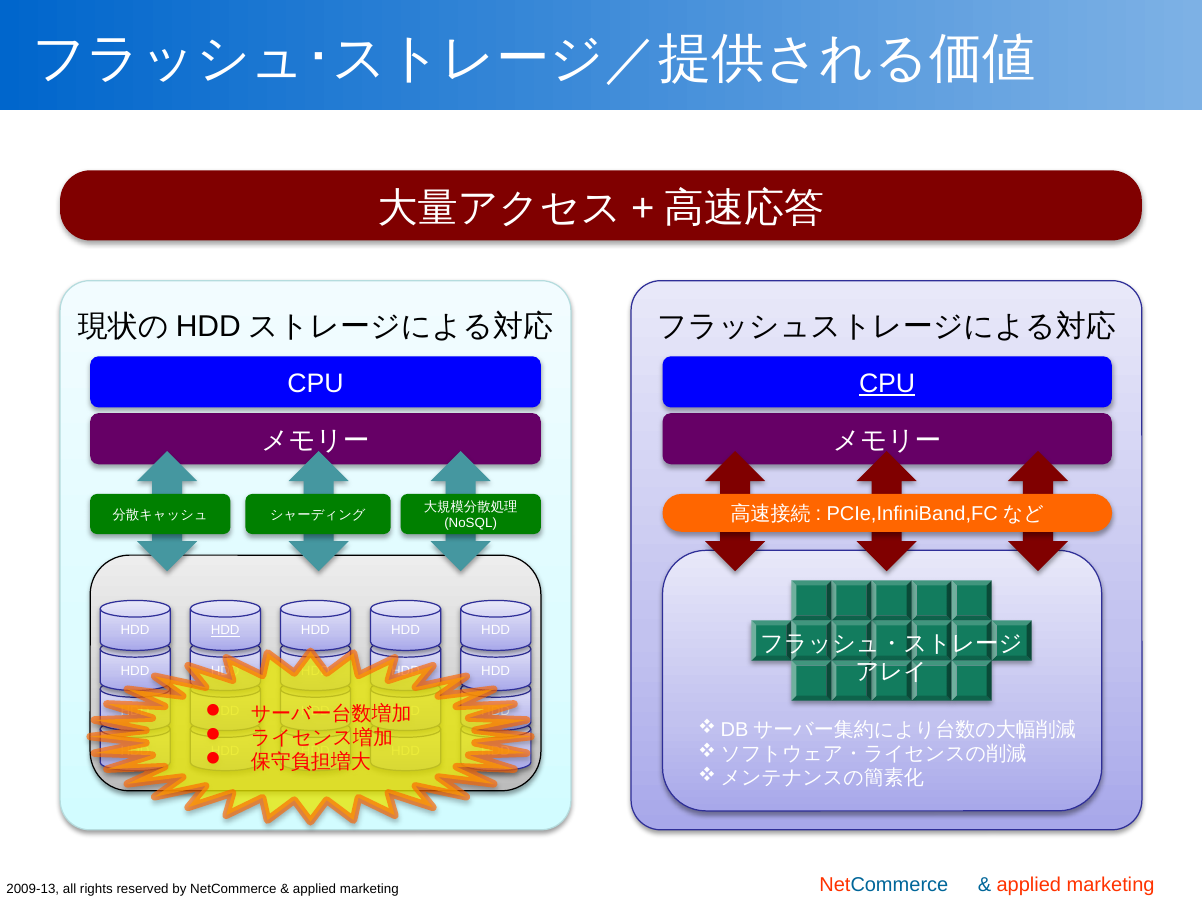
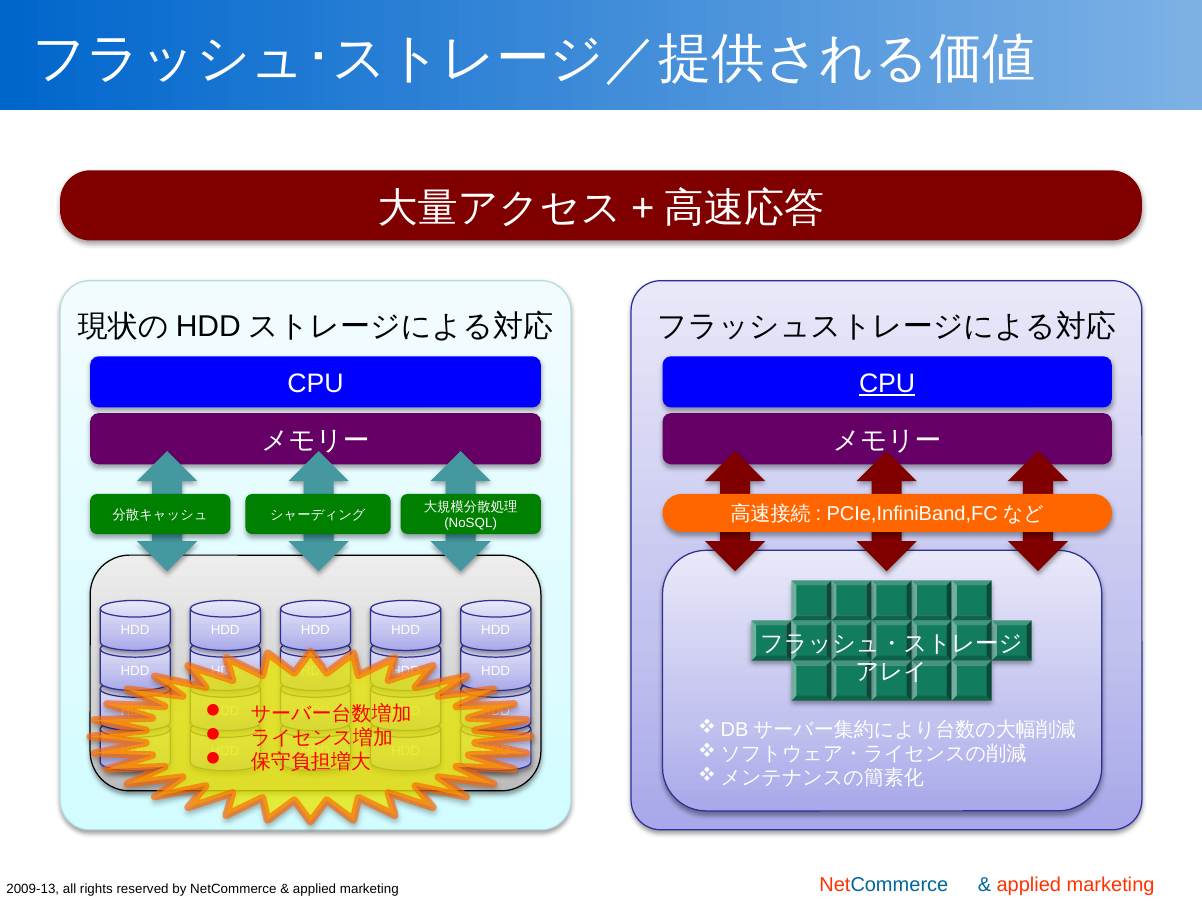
HDD underline: present -> none (225, 630)
